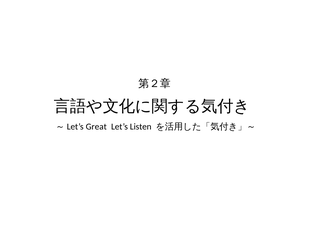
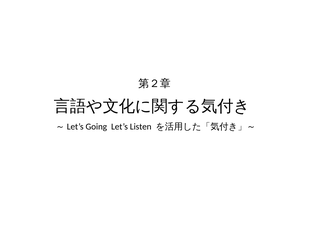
Great: Great -> Going (96, 127)
